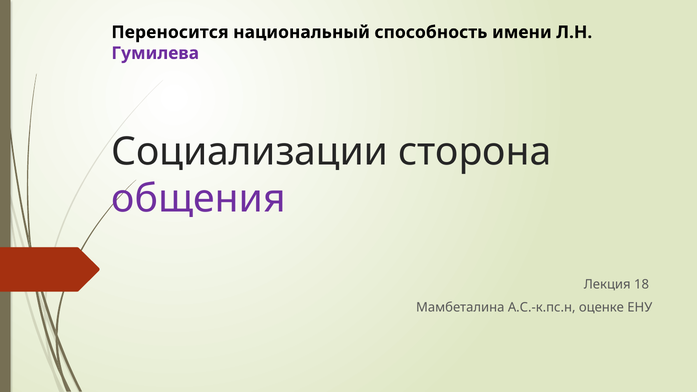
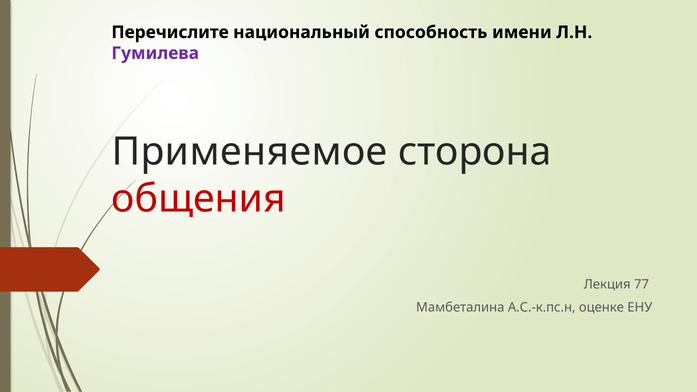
Переносится: Переносится -> Перечислите (170, 32)
Социализации: Социализации -> Применяемое (249, 152)
общения colour: purple -> red (199, 199)
18: 18 -> 77 (642, 284)
